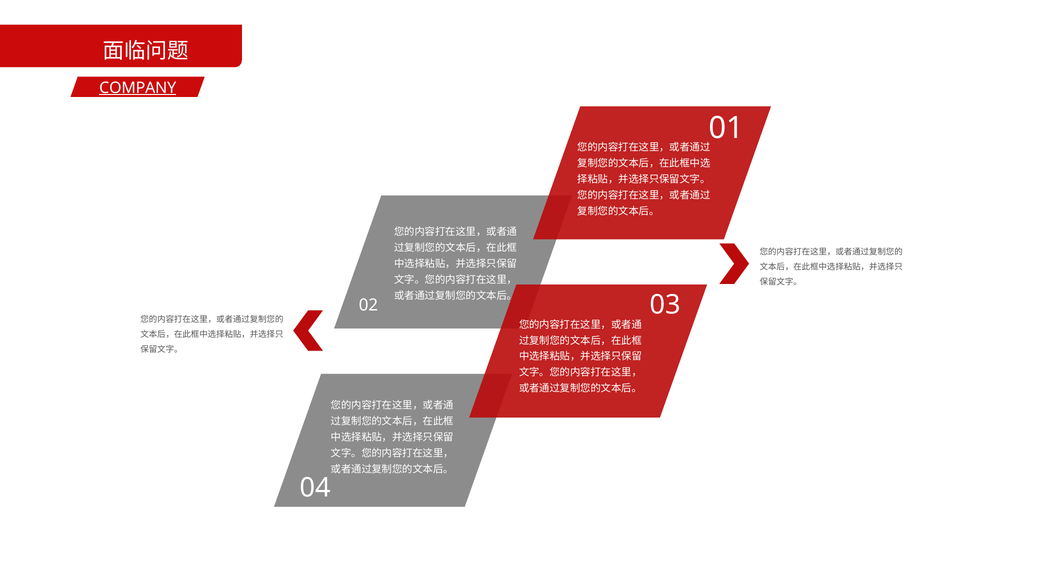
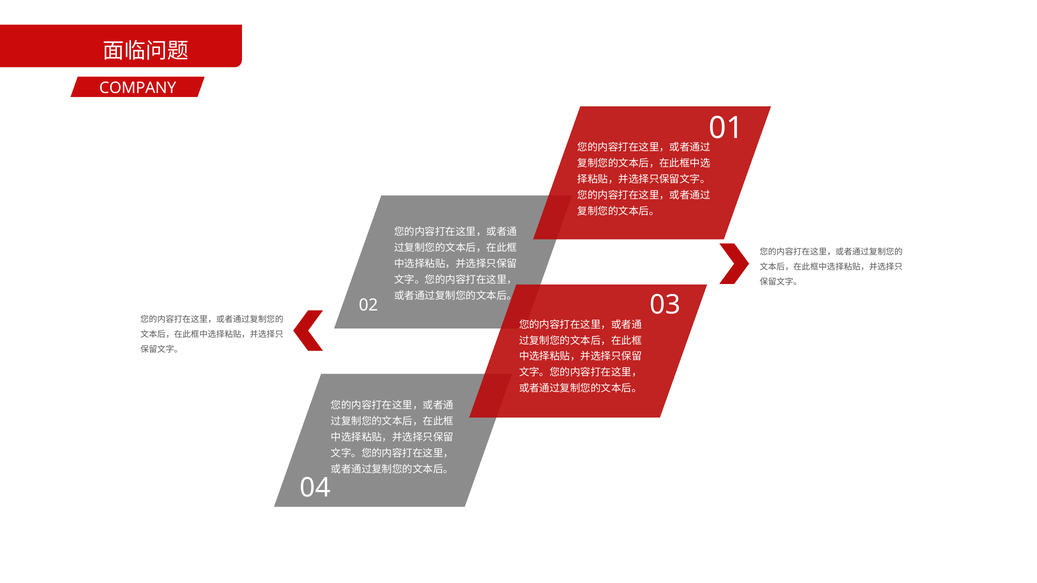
COMPANY underline: present -> none (138, 88)
